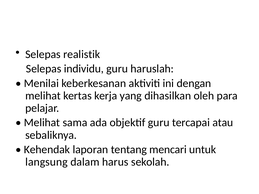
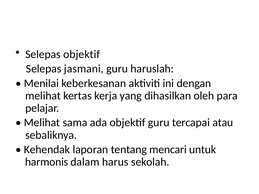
Selepas realistik: realistik -> objektif (82, 54)
individu: individu -> jasmani (84, 69)
langsung: langsung -> harmonis (47, 162)
